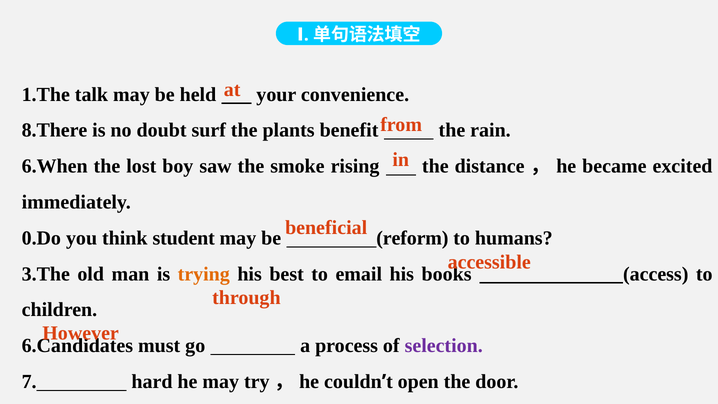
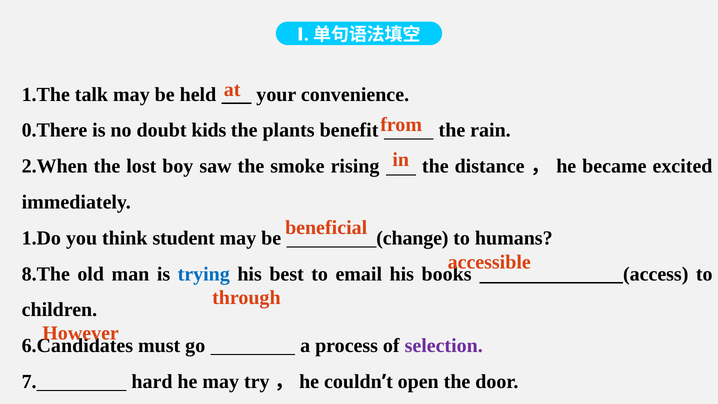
8.There: 8.There -> 0.There (54, 130)
surf: surf -> kids (209, 130)
6.When: 6.When -> 2.When (55, 166)
0.Do: 0.Do -> 1.Do (41, 238)
reform: reform -> change (412, 238)
3.The: 3.The -> 8.The (46, 274)
trying colour: orange -> blue (204, 274)
